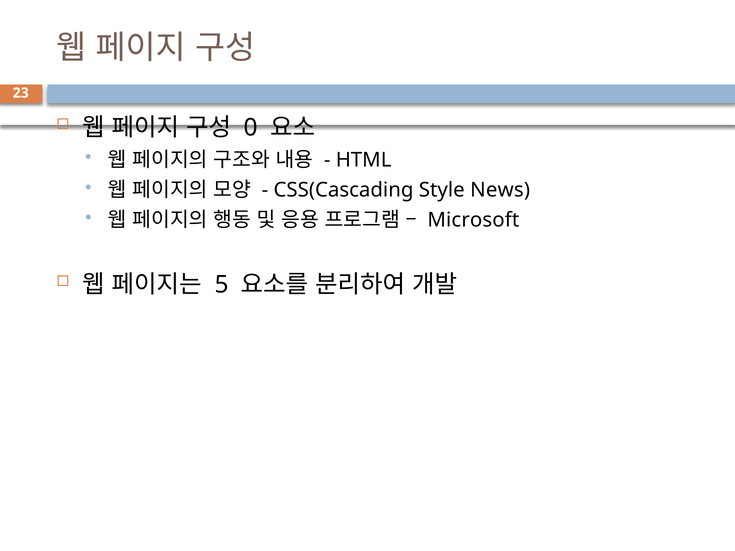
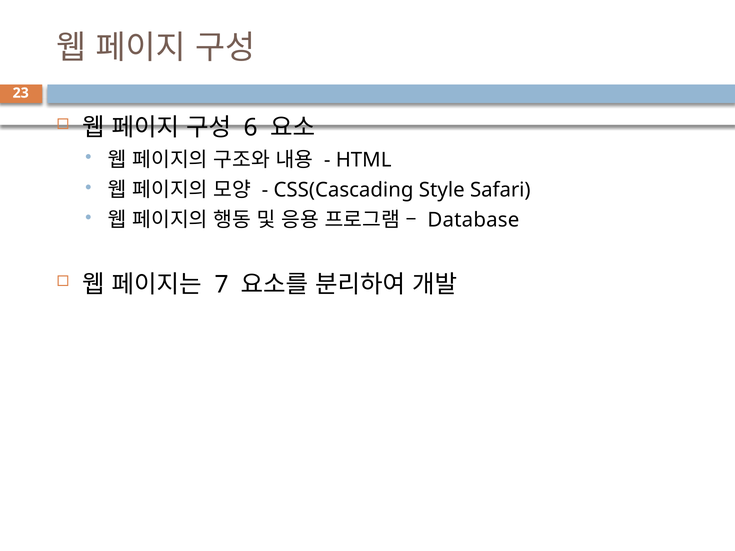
0: 0 -> 6 (251, 128)
News: News -> Safari (500, 190)
Microsoft: Microsoft -> Database (473, 220)
5: 5 -> 7 (222, 285)
